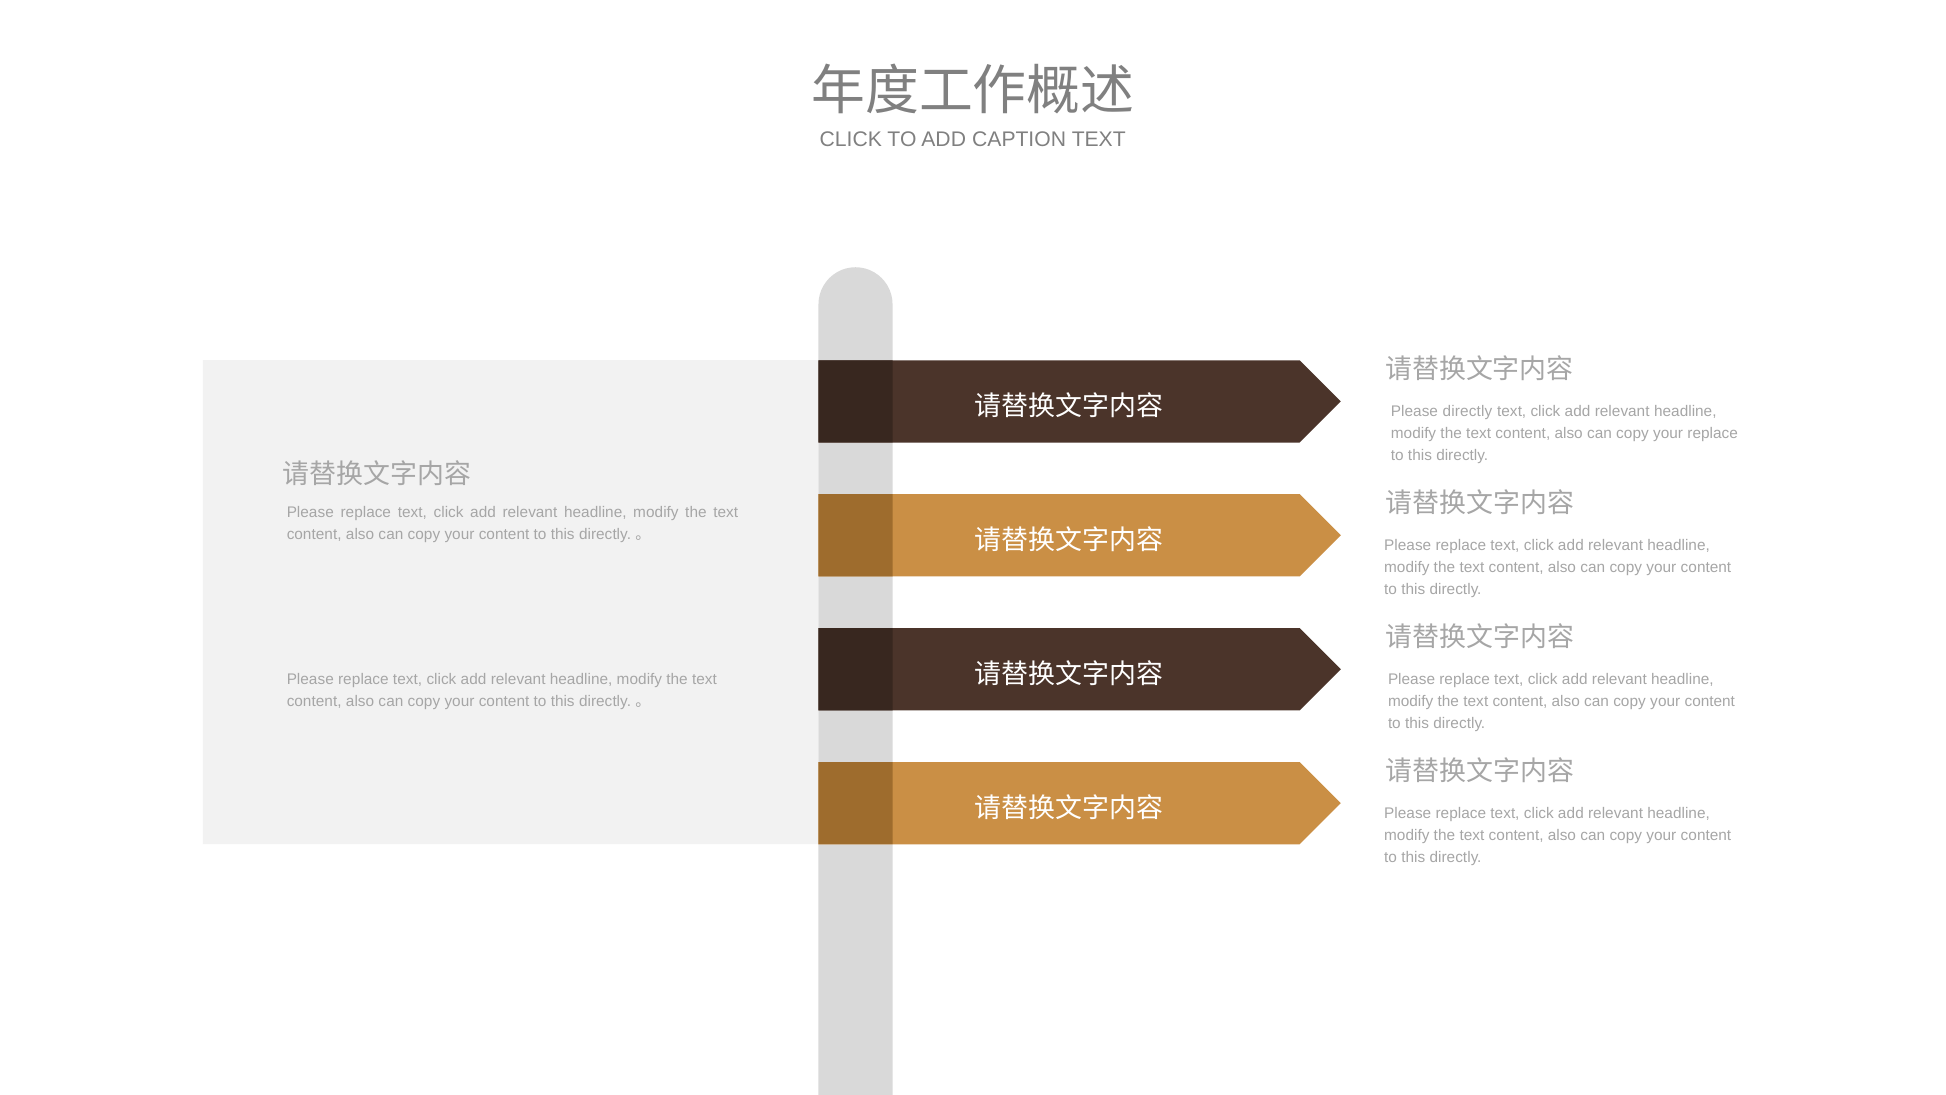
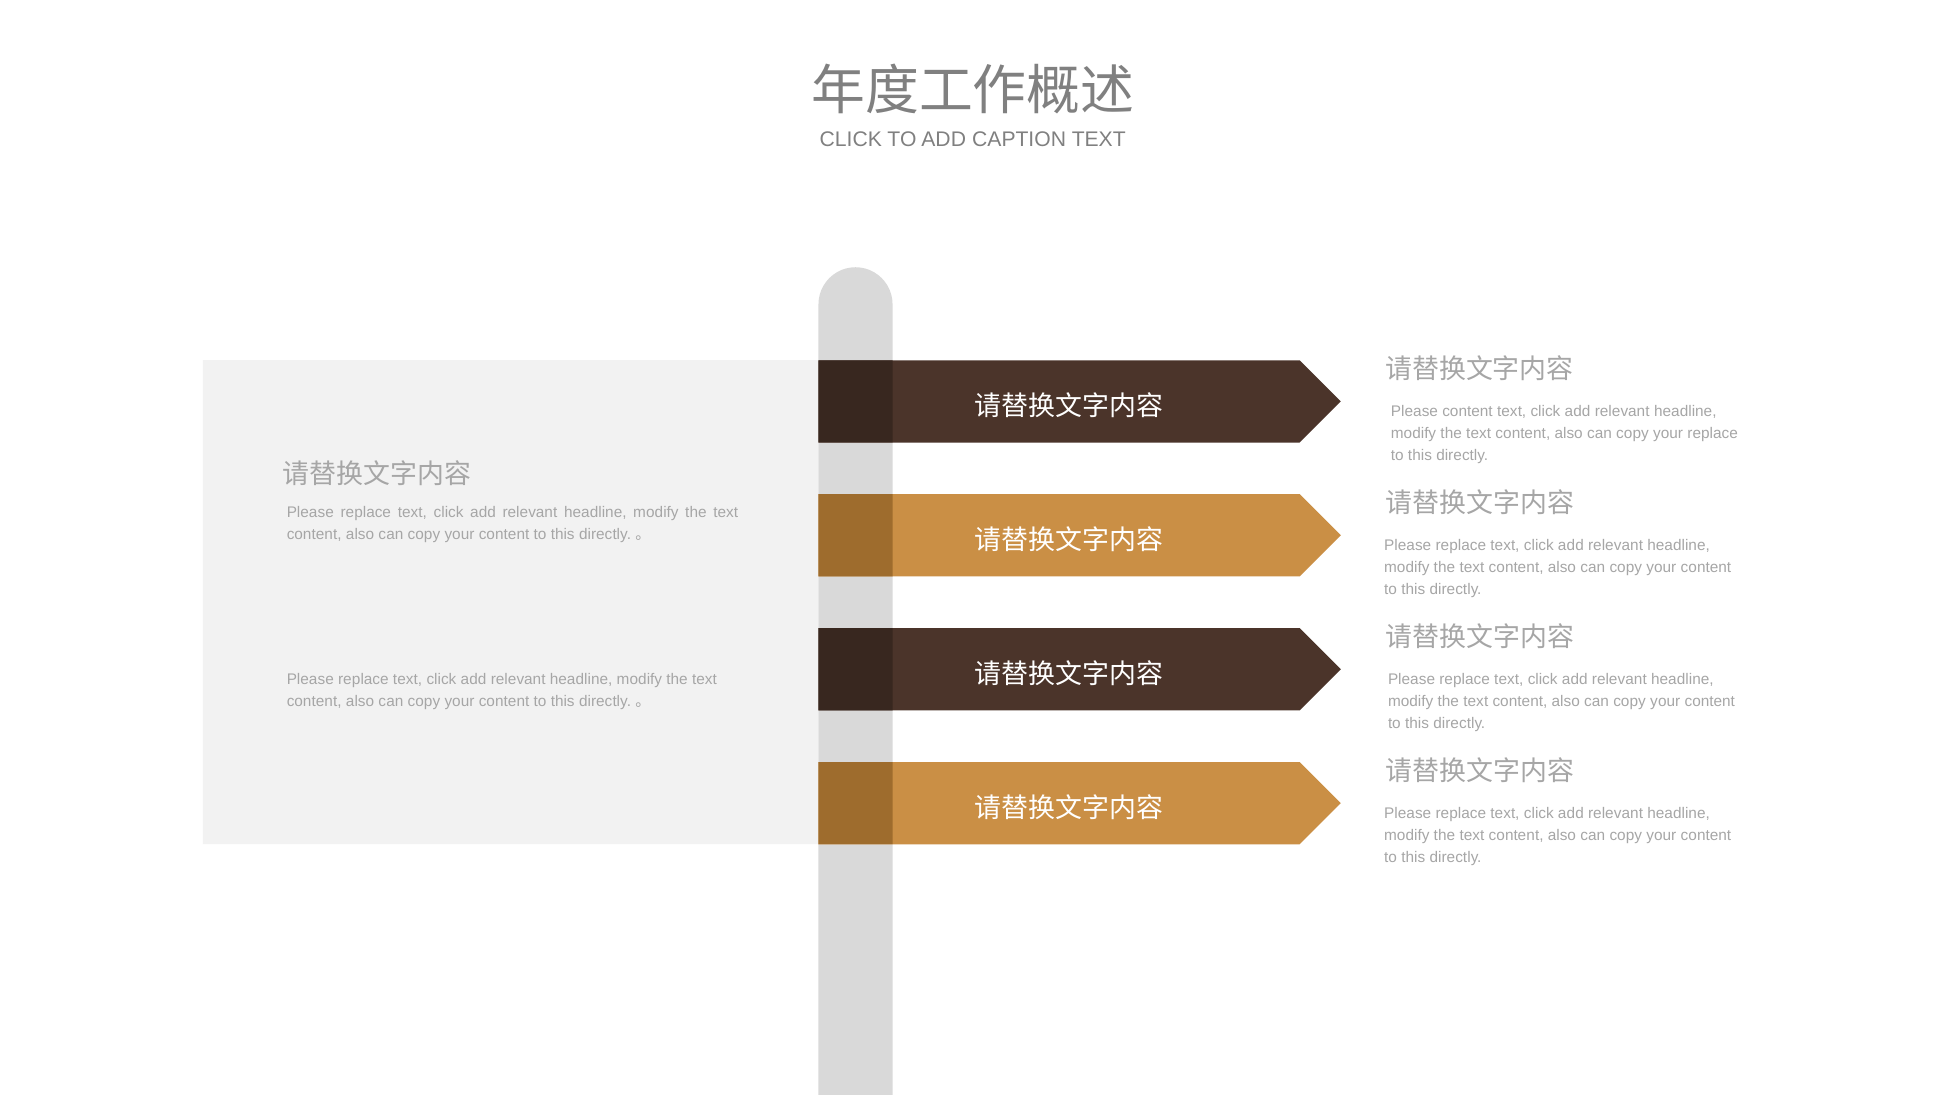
Please directly: directly -> content (1468, 411)
